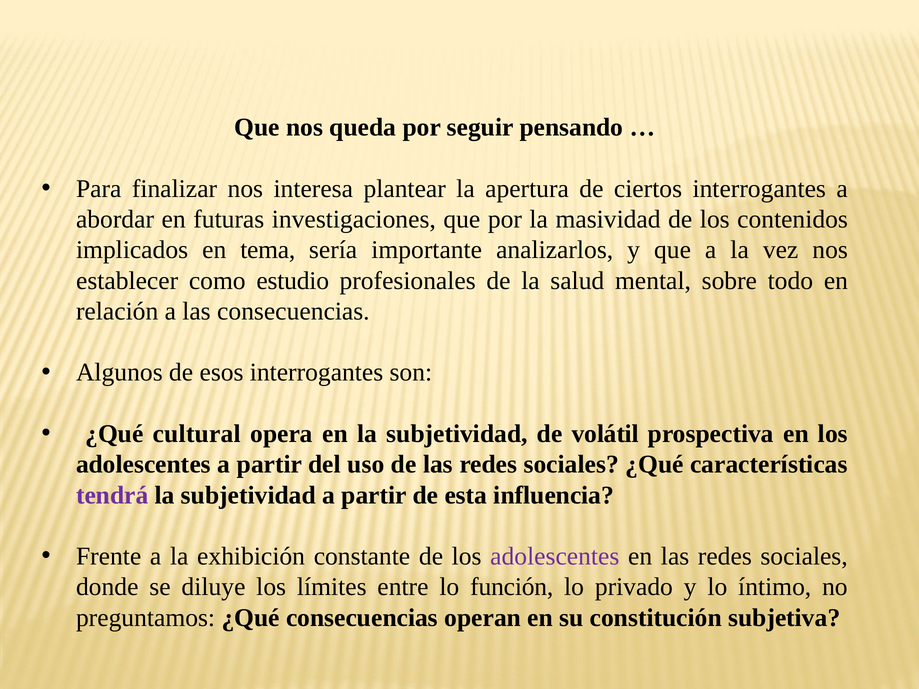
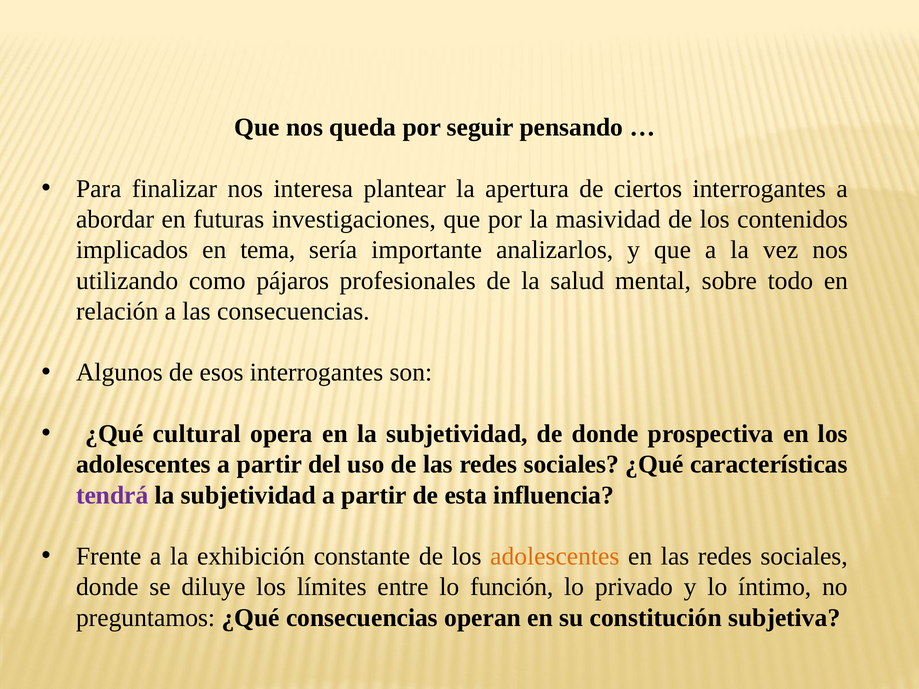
establecer: establecer -> utilizando (127, 281)
estudio: estudio -> pájaros (293, 281)
de volátil: volátil -> donde (605, 434)
adolescentes colour: purple -> orange (555, 557)
